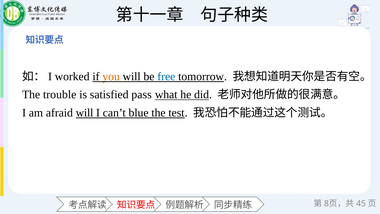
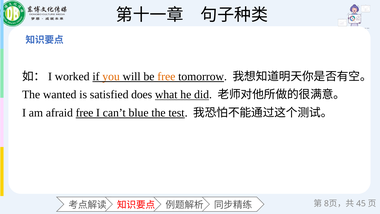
free colour: blue -> orange (166, 76)
trouble: trouble -> wanted (60, 95)
pass: pass -> does (142, 95)
afraid will: will -> free (85, 113)
